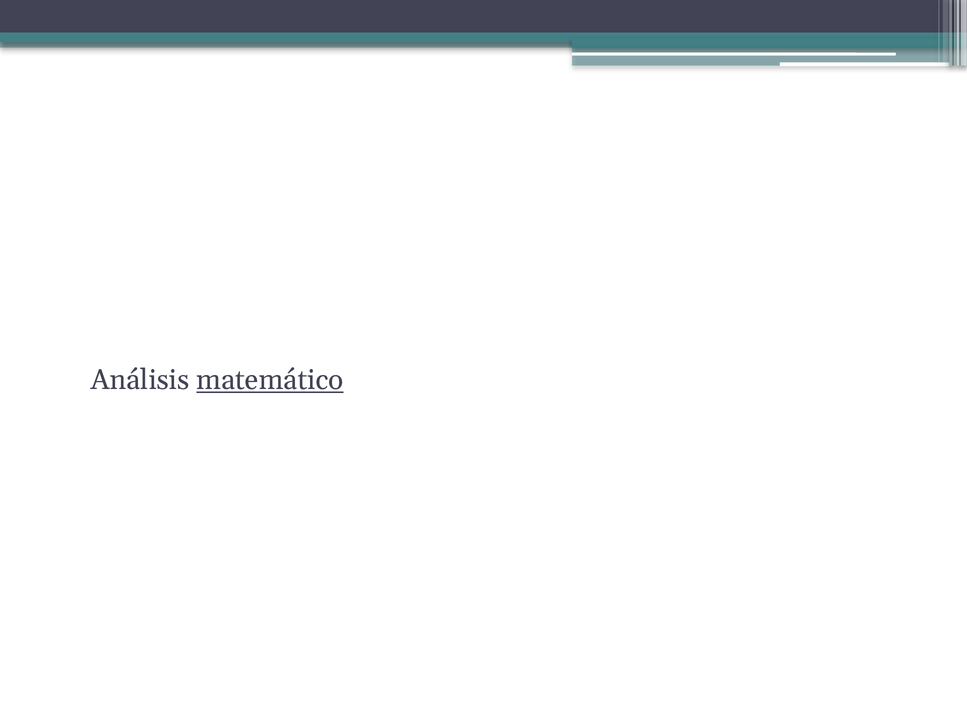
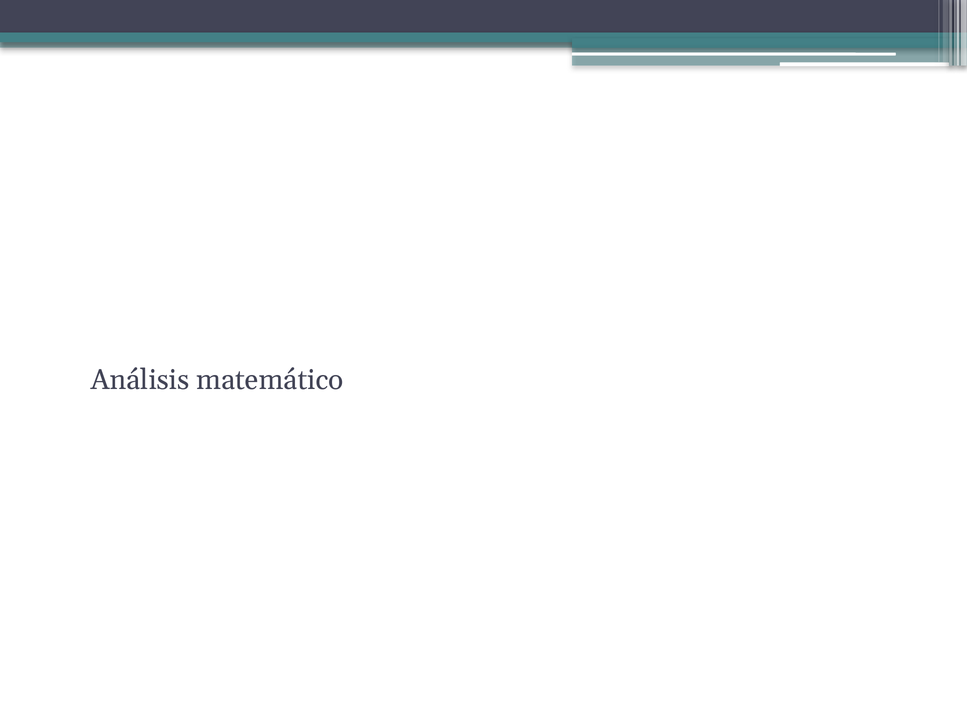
matemático underline: present -> none (270, 380)
